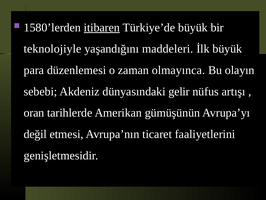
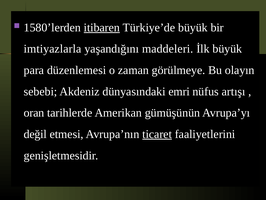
teknolojiyle: teknolojiyle -> imtiyazlarla (53, 49)
olmayınca: olmayınca -> görülmeye (179, 70)
gelir: gelir -> emri (179, 91)
ticaret underline: none -> present (157, 134)
